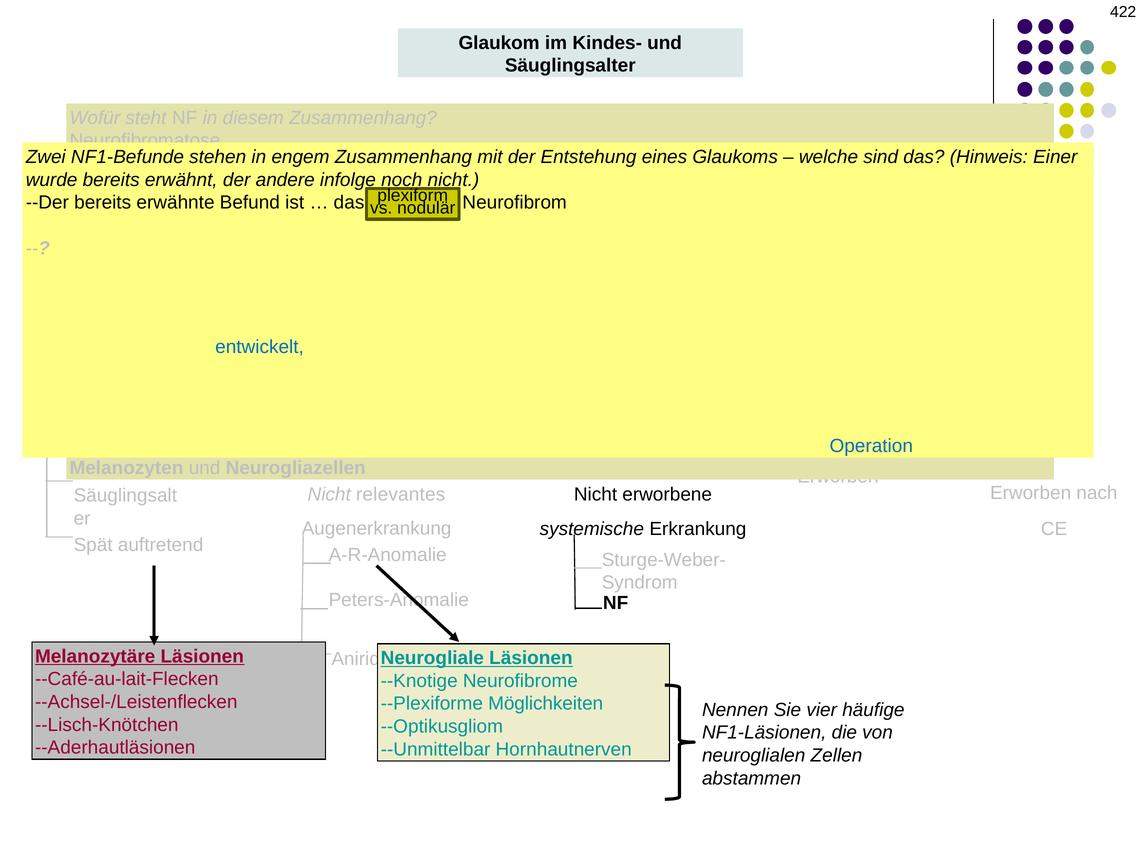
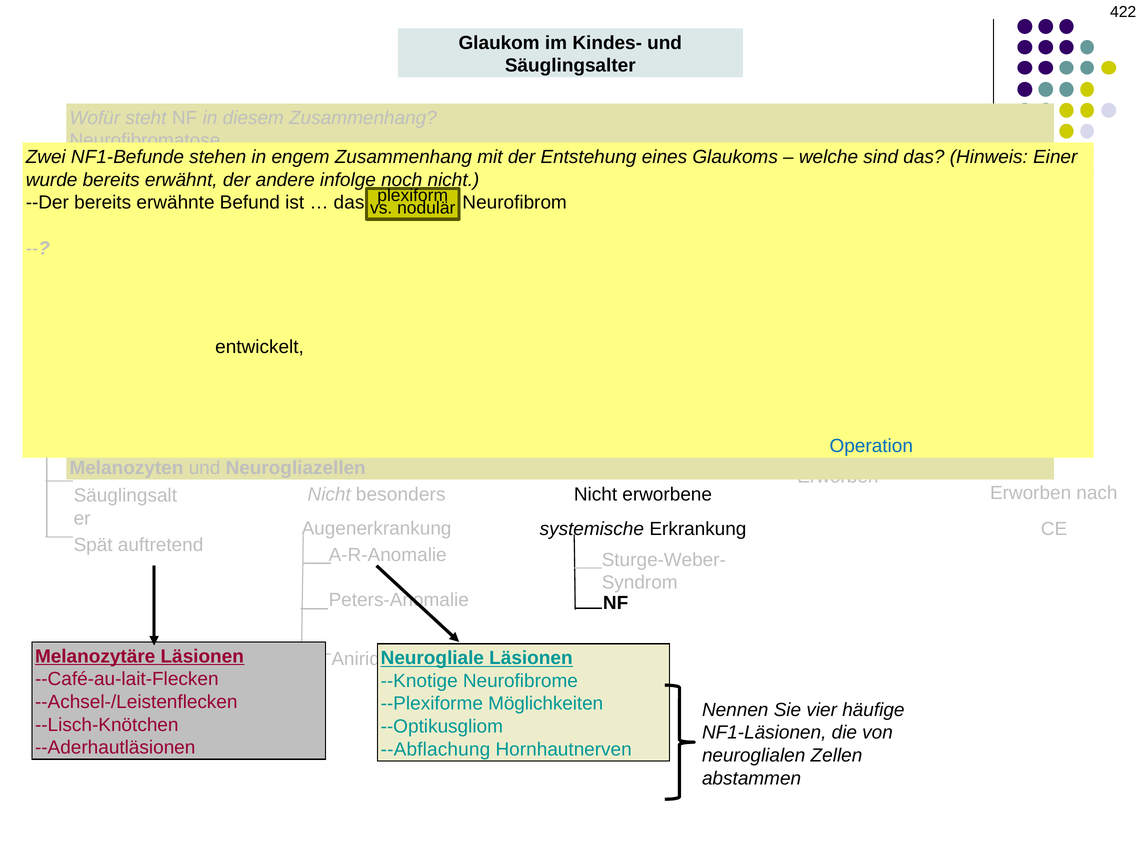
entwickelt colour: blue -> black (260, 347)
relevantes: relevantes -> besonders (401, 494)
--Unmittelbar: --Unmittelbar -> --Abflachung (435, 749)
